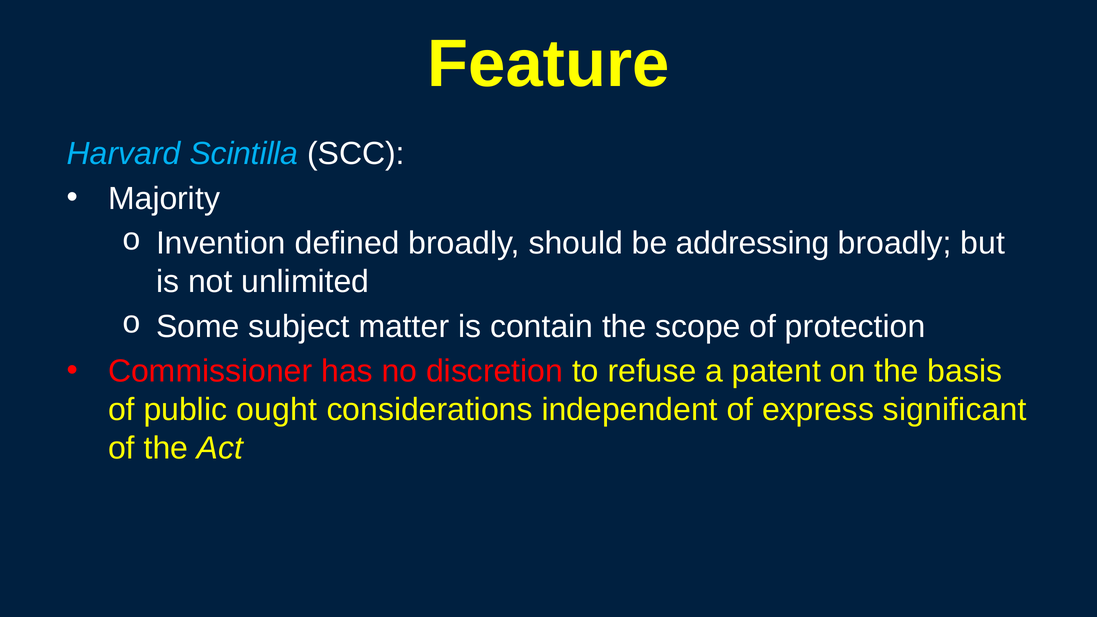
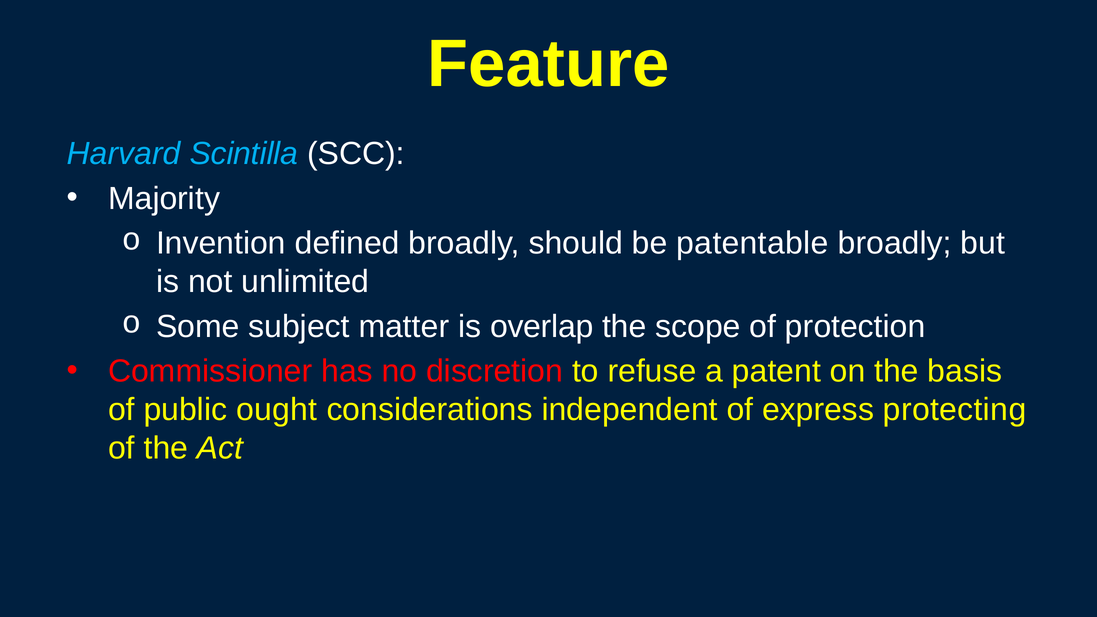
addressing: addressing -> patentable (752, 243)
contain: contain -> overlap (542, 327)
significant: significant -> protecting (955, 410)
